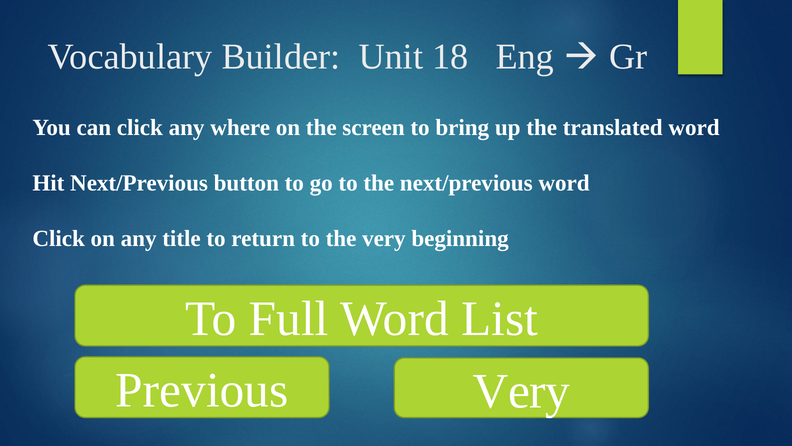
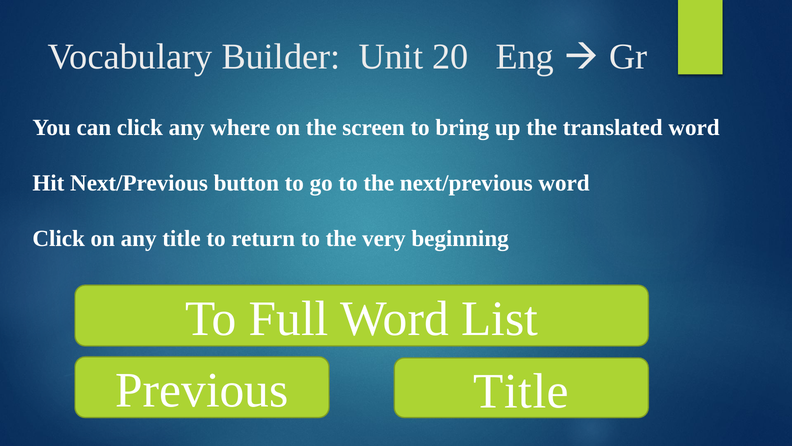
18: 18 -> 20 (450, 57)
Previous Very: Very -> Title (521, 391)
